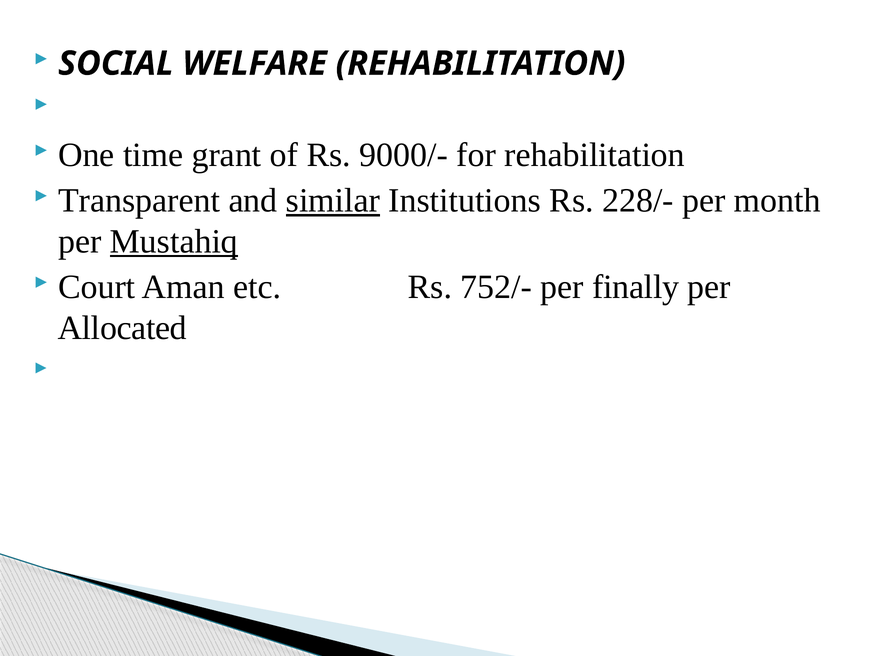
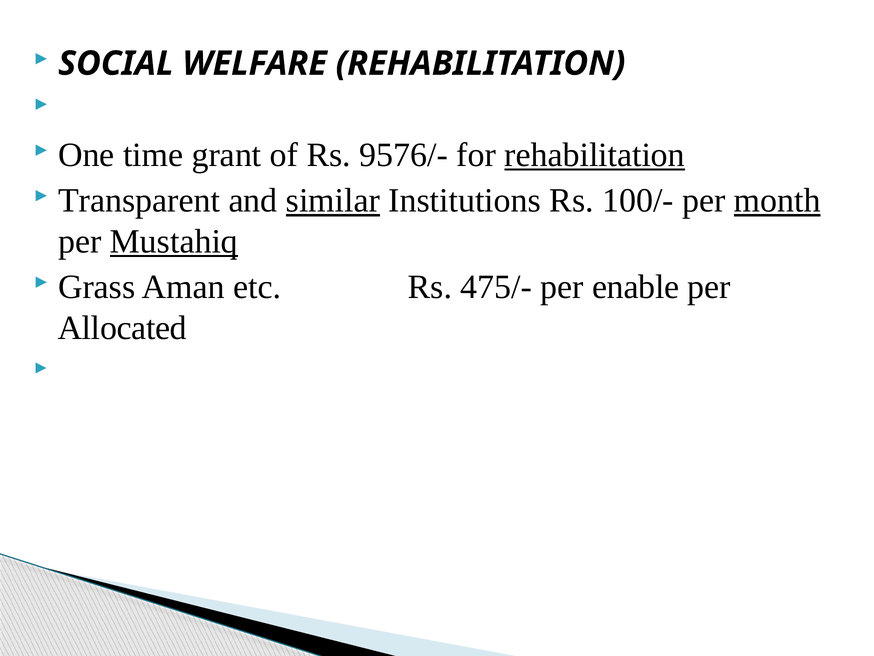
9000/-: 9000/- -> 9576/- (404, 155)
rehabilitation underline: none -> present (595, 155)
228/-: 228/- -> 100/- (638, 200)
month underline: none -> present (777, 200)
Court: Court -> Grass (97, 287)
752/-: 752/- -> 475/- (496, 287)
finally: finally -> enable (636, 287)
